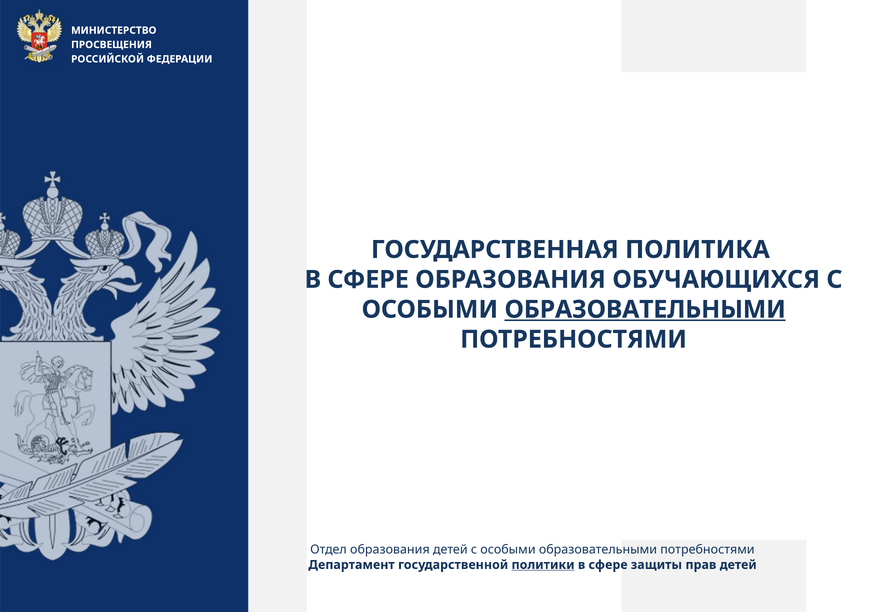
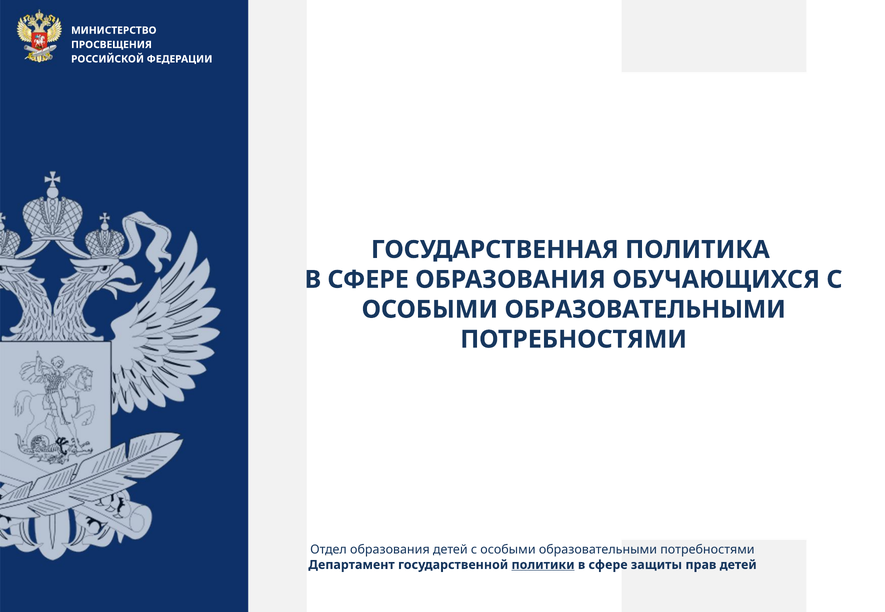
ОБРАЗОВАТЕЛЬНЫМИ underline: present -> none (645, 310)
